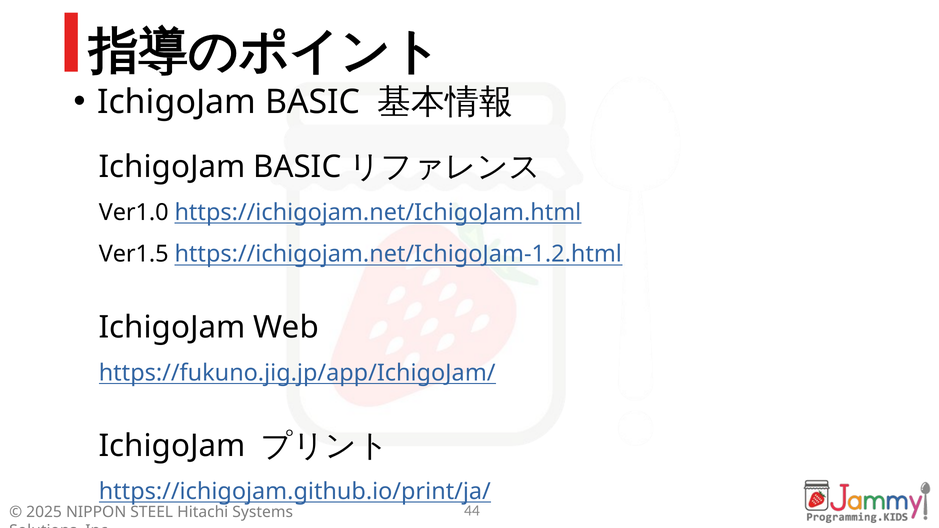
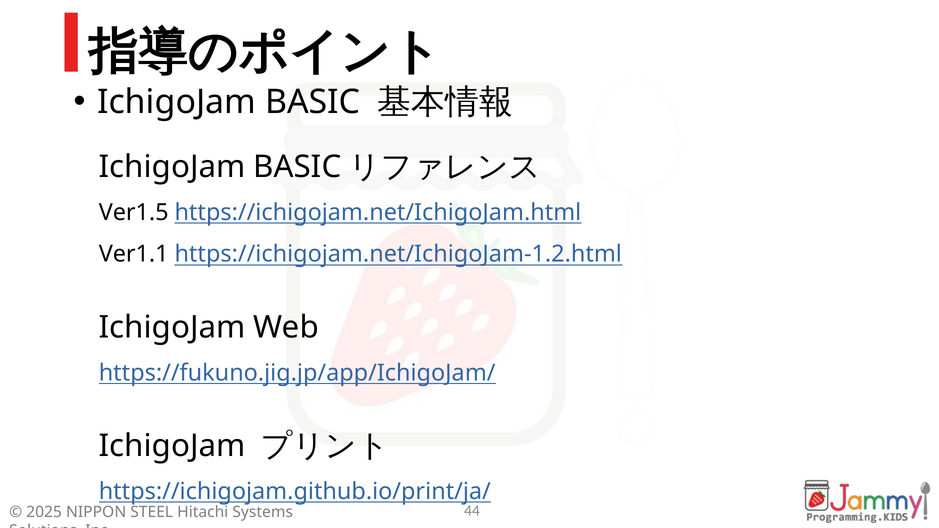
Ver1.0: Ver1.0 -> Ver1.5 (134, 213)
Ver1.5: Ver1.5 -> Ver1.1 (134, 254)
